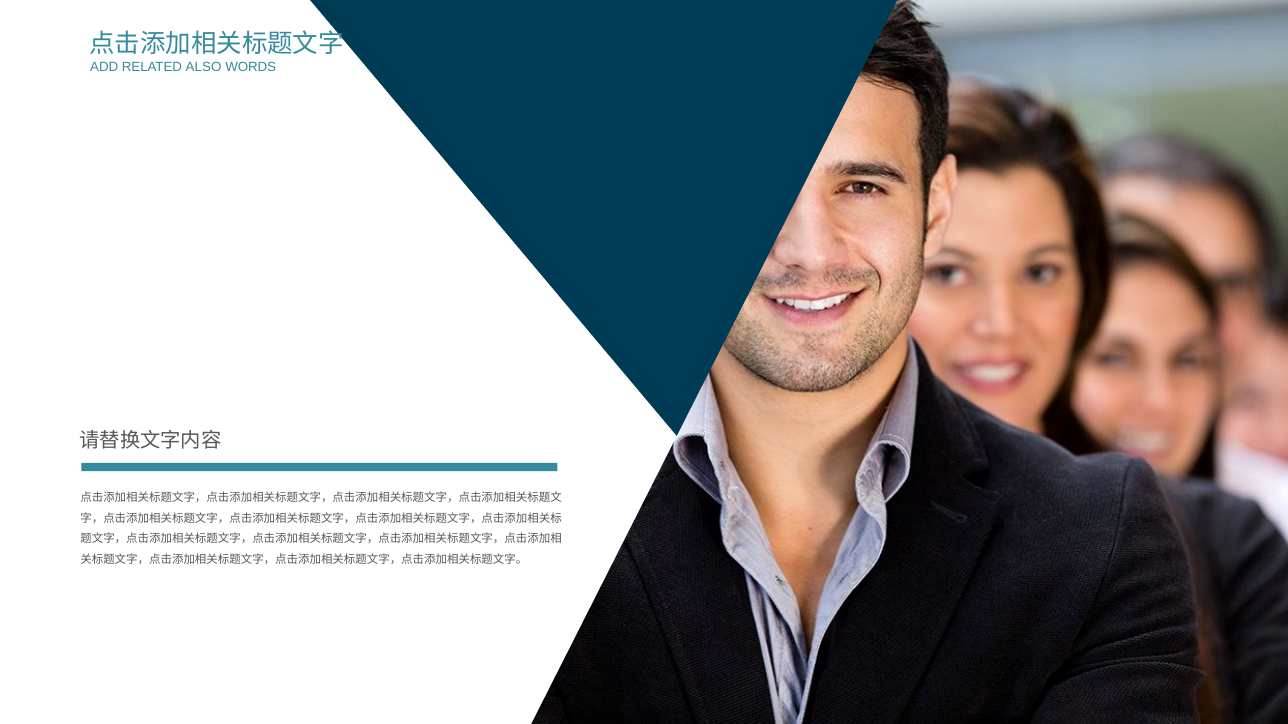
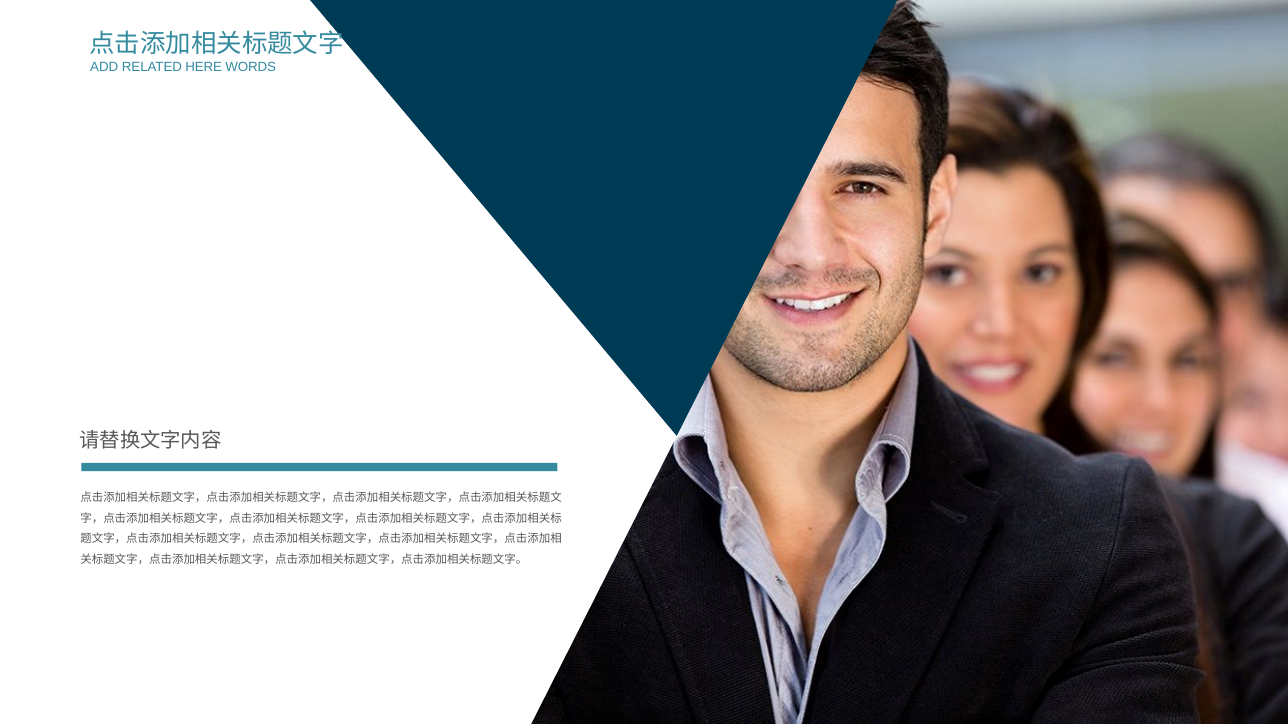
ALSO: ALSO -> HERE (204, 68)
